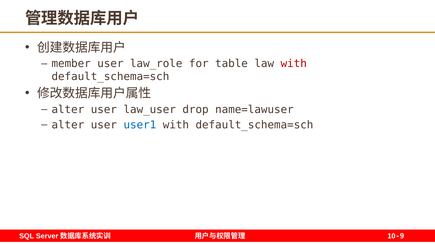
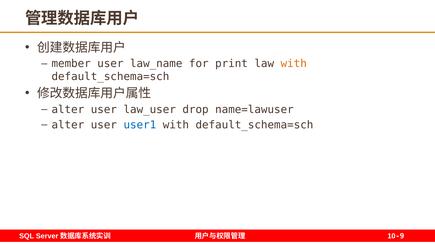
law_role: law_role -> law_name (156, 64)
table: table -> print (232, 64)
with colour: red -> orange (294, 64)
